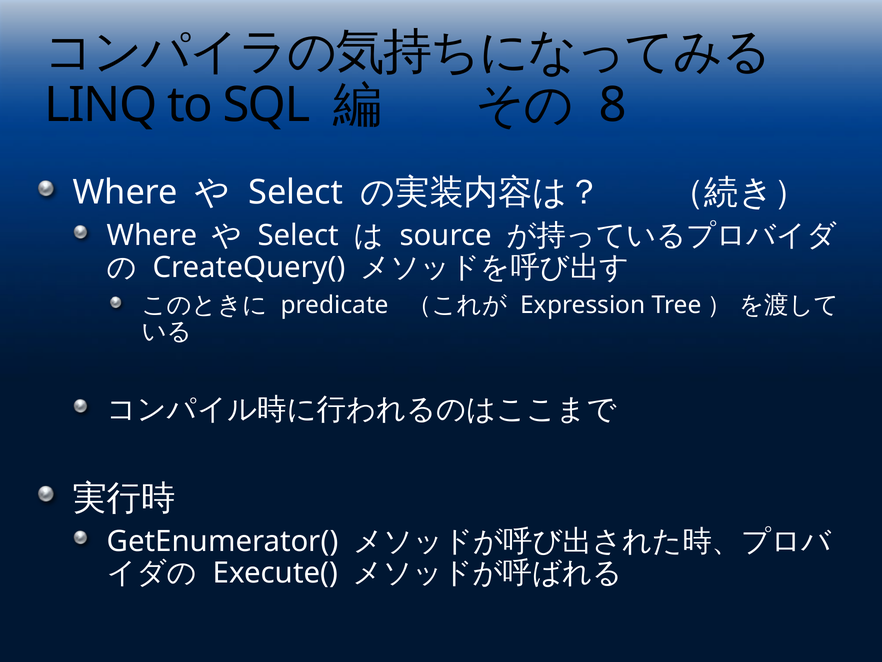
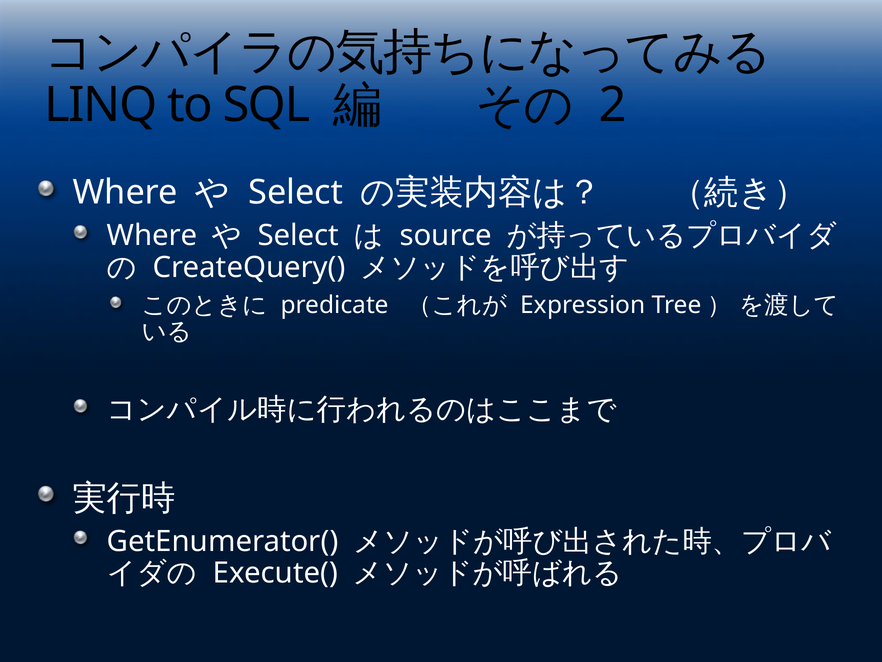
8: 8 -> 2 (613, 105)
